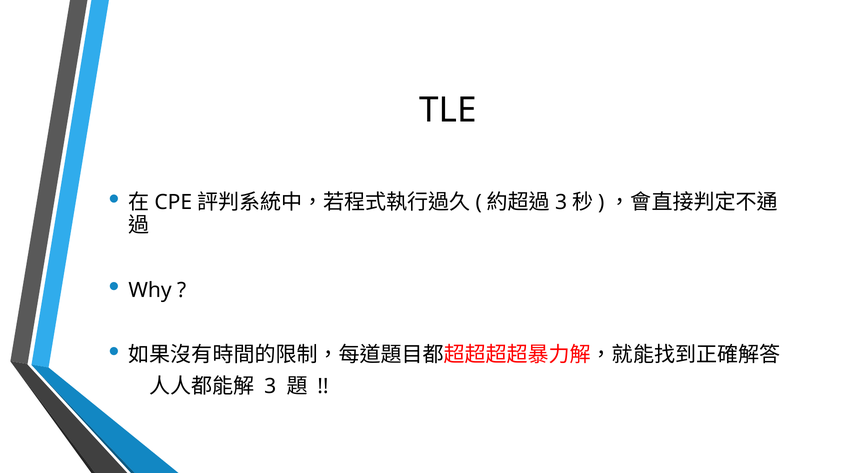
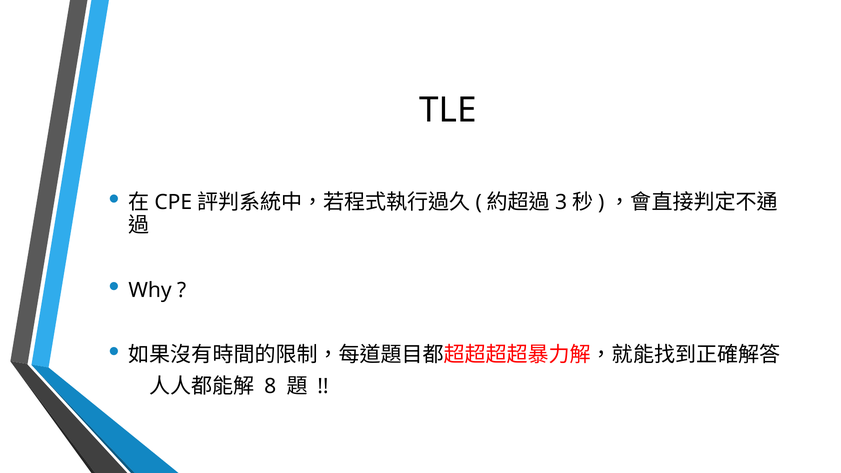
3: 3 -> 8 (270, 386)
